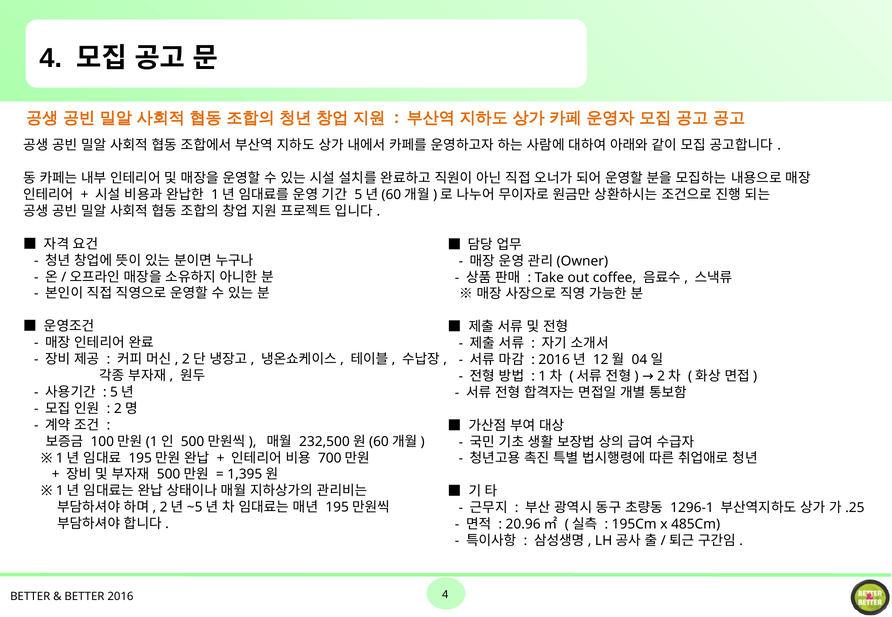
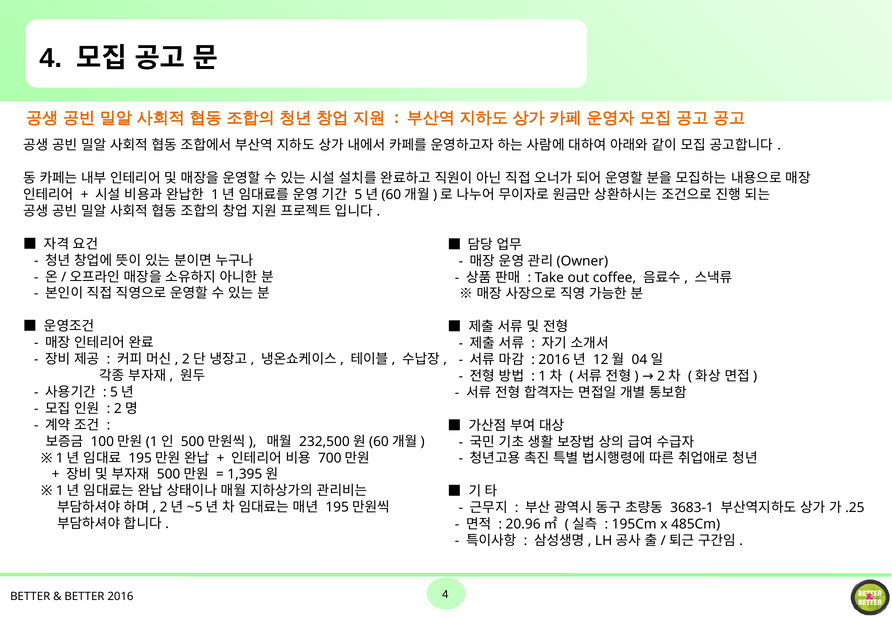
1296-1: 1296-1 -> 3683-1 (692, 508)
